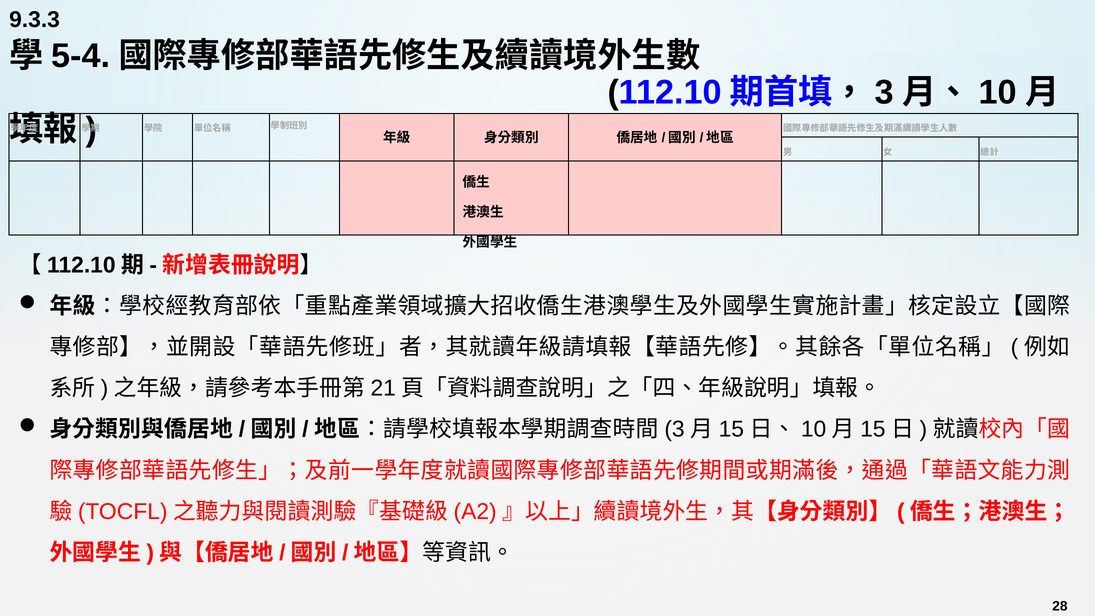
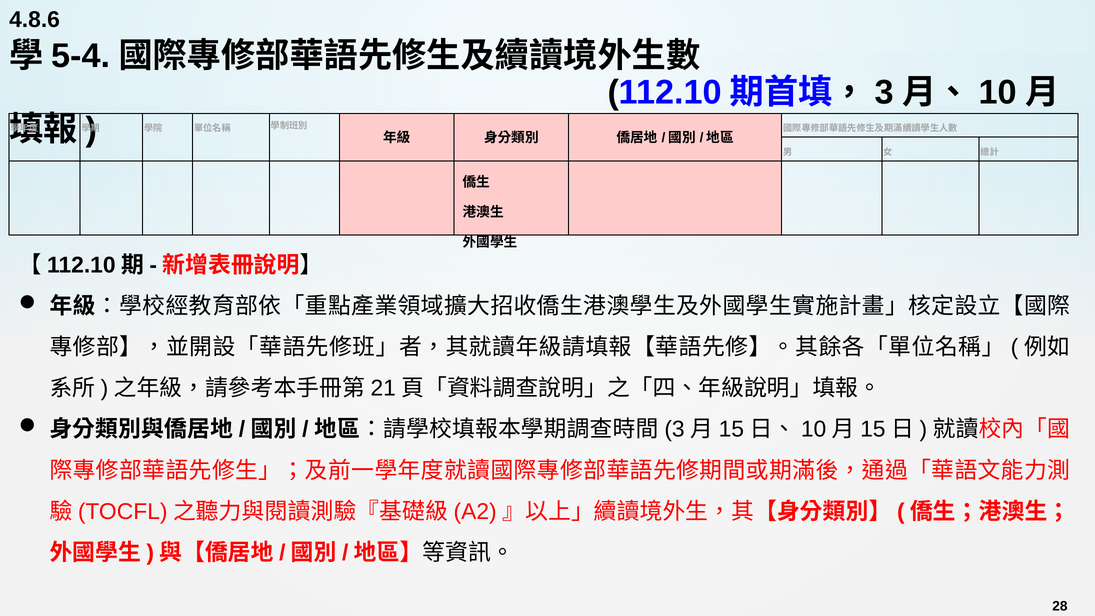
9.3.3: 9.3.3 -> 4.8.6 (35, 20)
